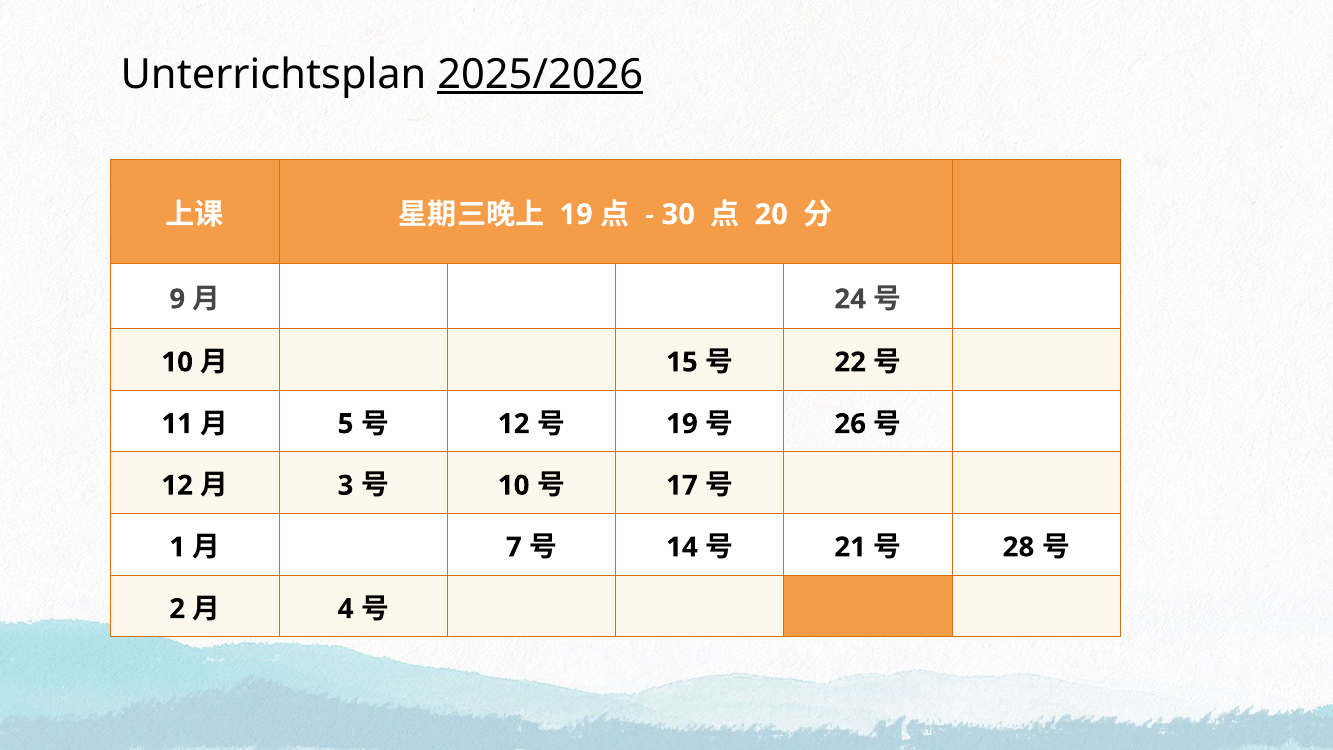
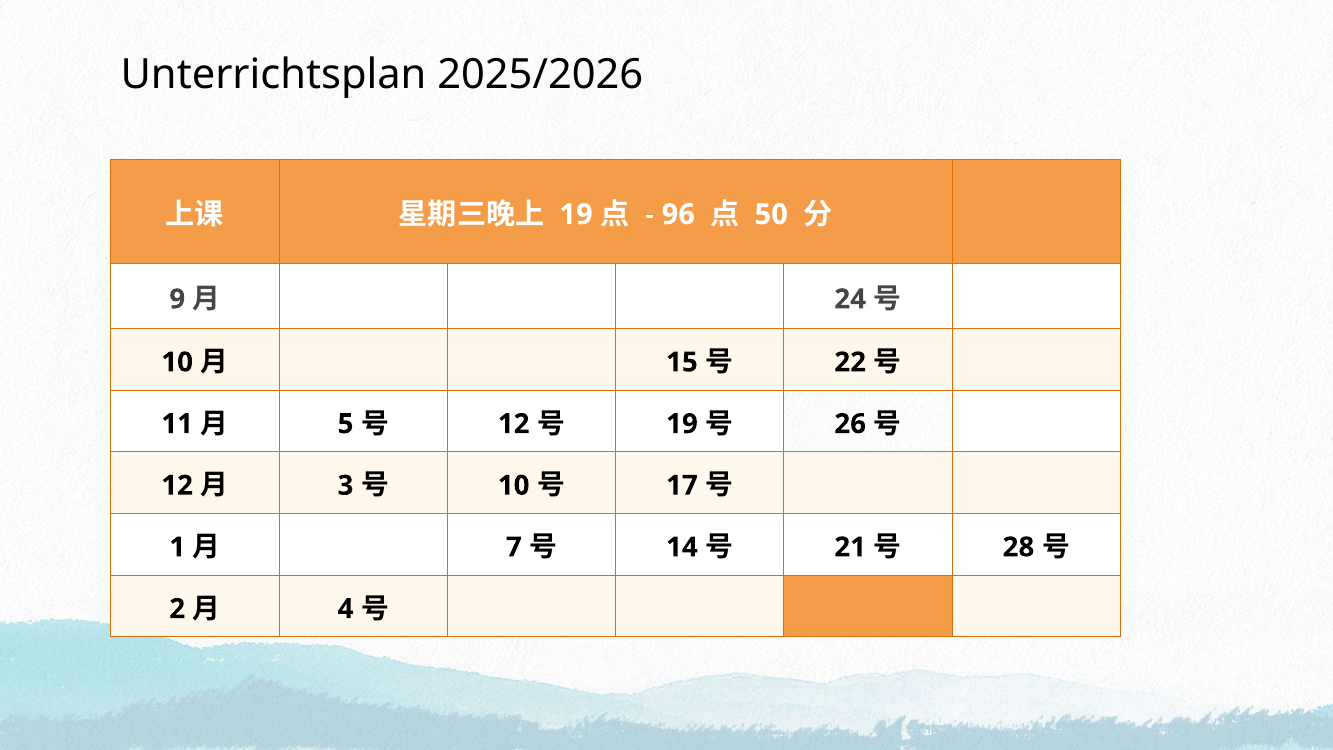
2025/2026 underline: present -> none (540, 75)
30: 30 -> 96 (678, 214)
20: 20 -> 50 (771, 214)
